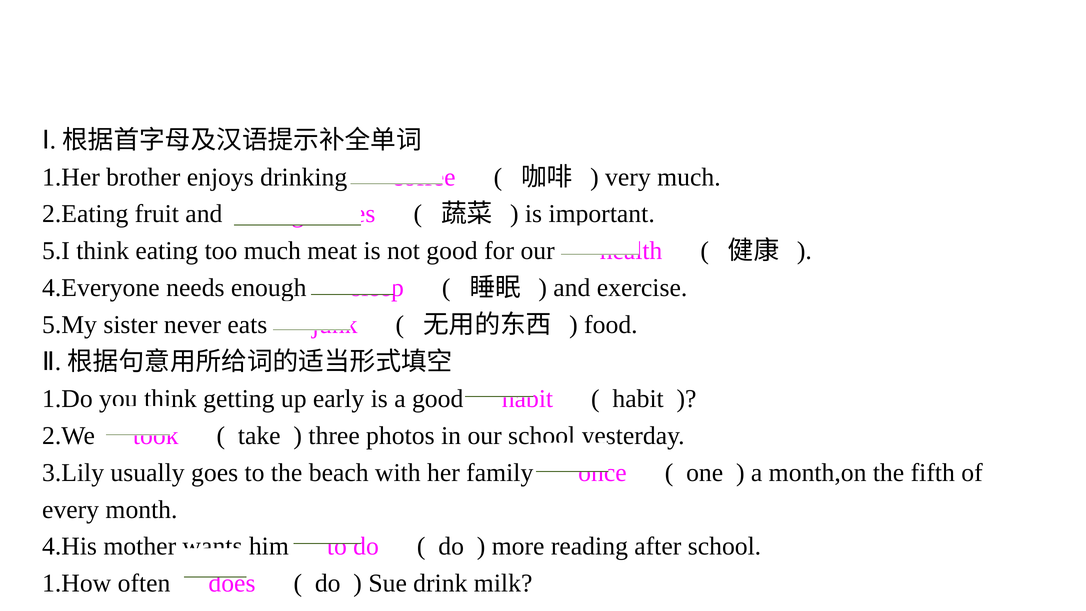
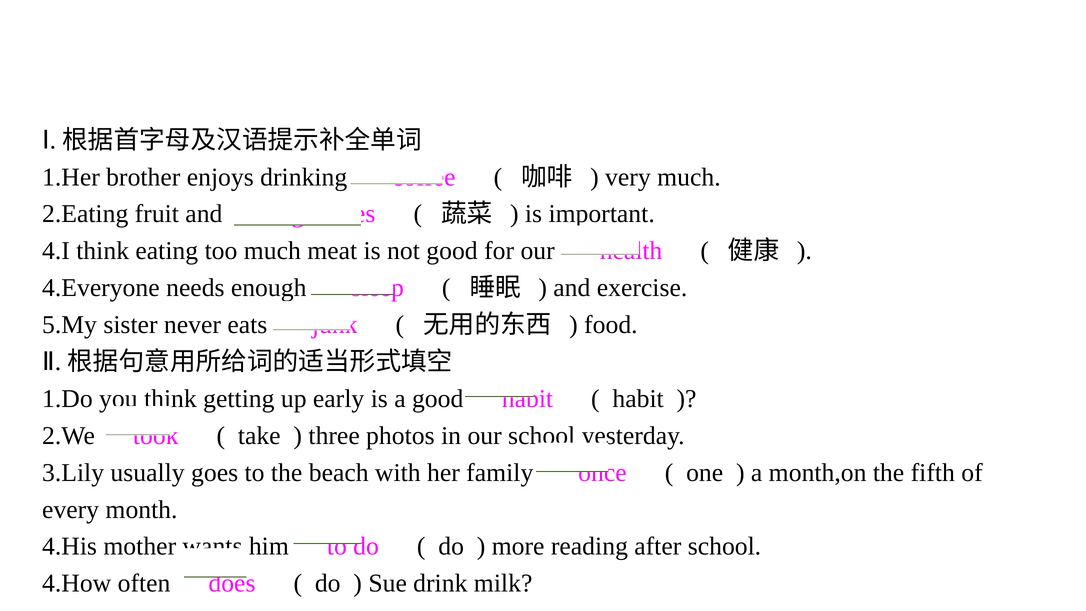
5.I: 5.I -> 4.I (56, 251)
1.How: 1.How -> 4.How (77, 583)
